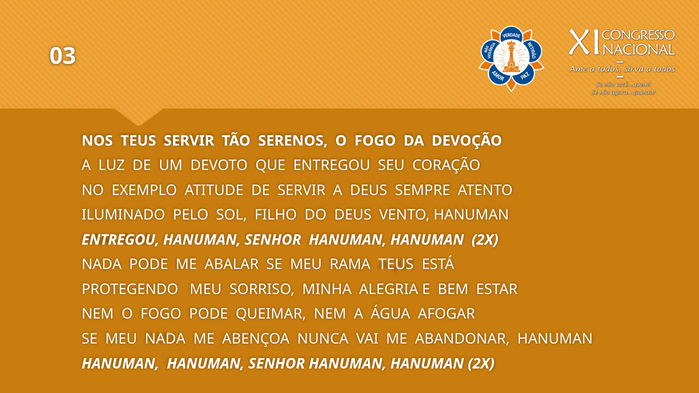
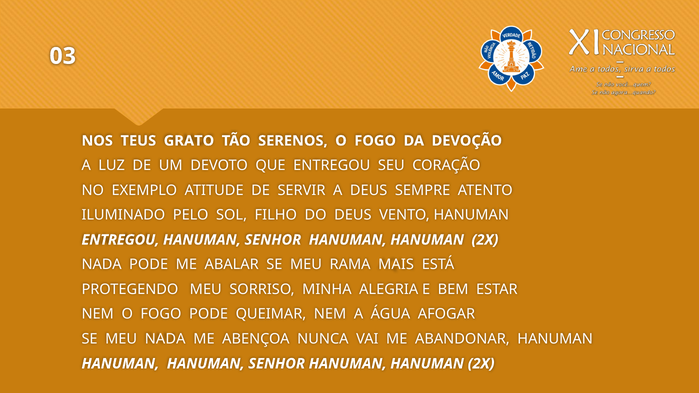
TEUS SERVIR: SERVIR -> GRATO (189, 141)
RAMA TEUS: TEUS -> MAIS (396, 265)
